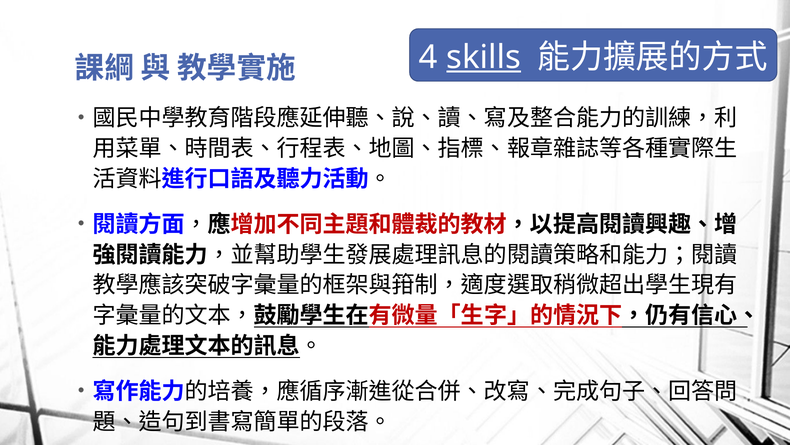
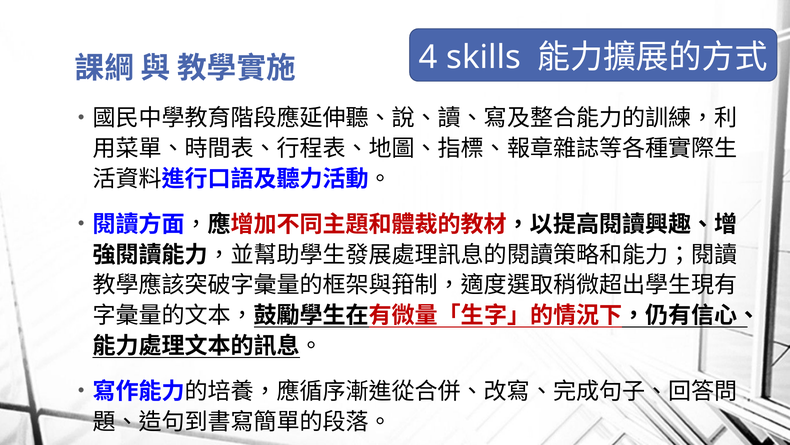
skills underline: present -> none (484, 57)
